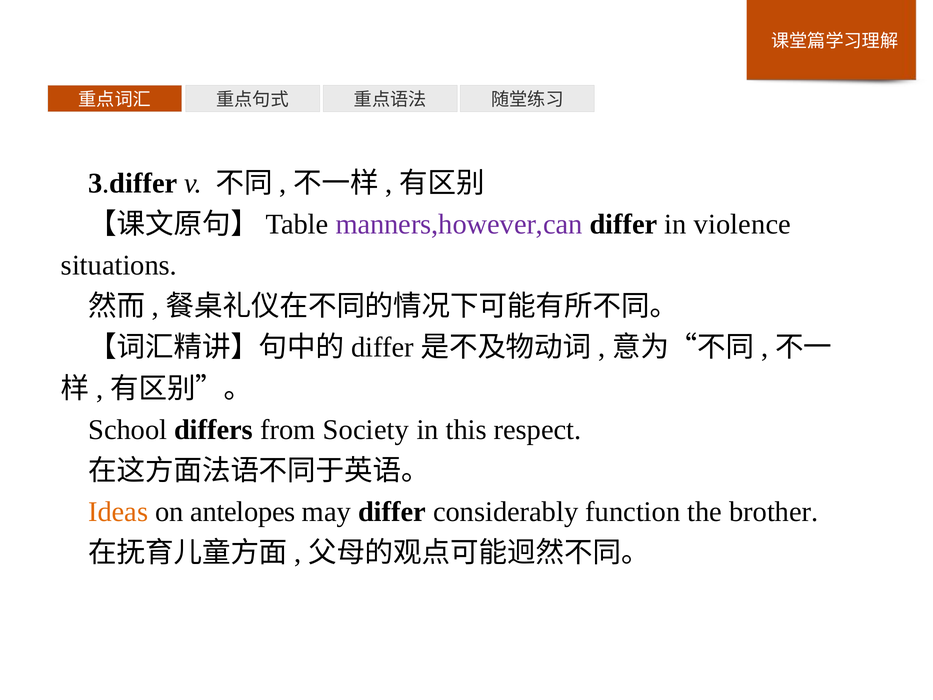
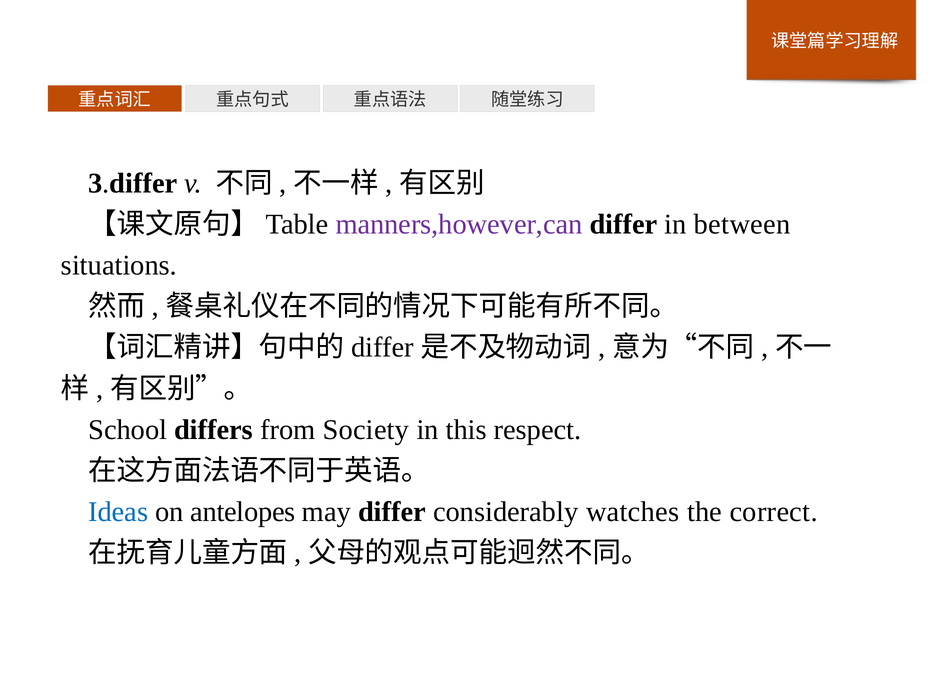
violence: violence -> between (742, 224)
Ideas colour: orange -> blue (118, 512)
function: function -> watches (633, 512)
brother: brother -> correct (774, 512)
